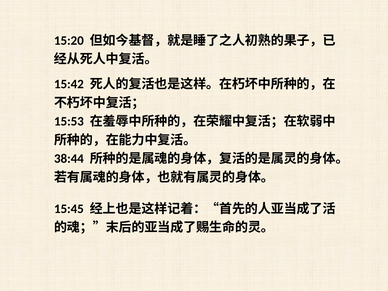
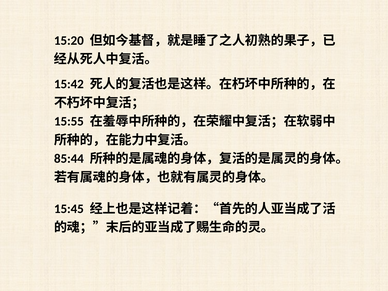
15:53: 15:53 -> 15:55 (69, 121)
38:44: 38:44 -> 85:44 (69, 159)
